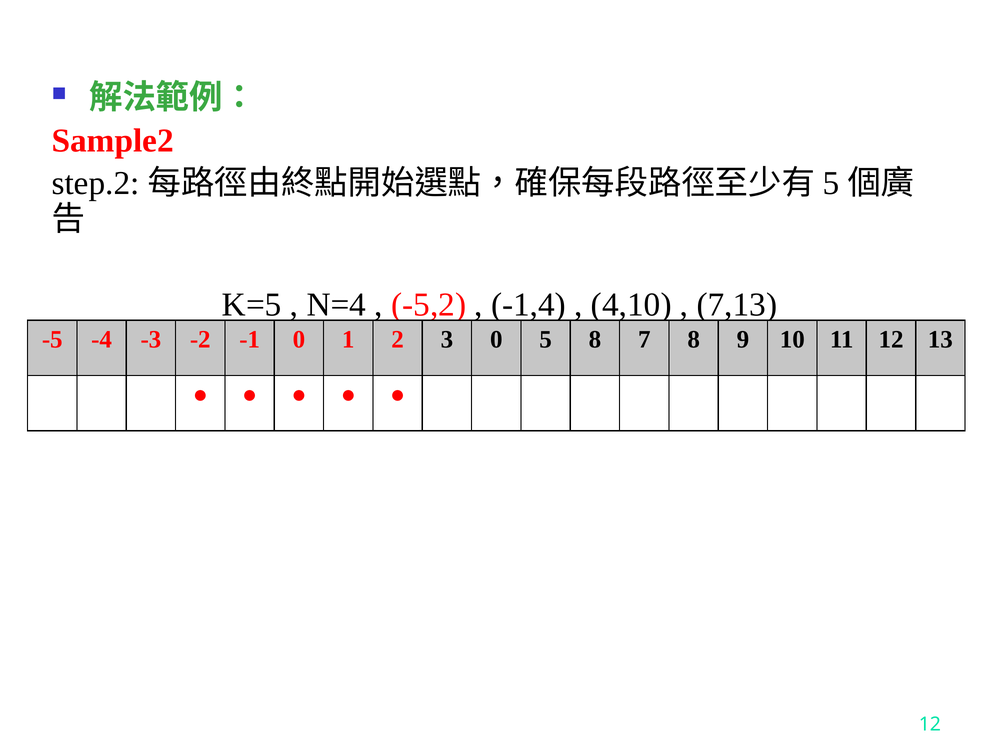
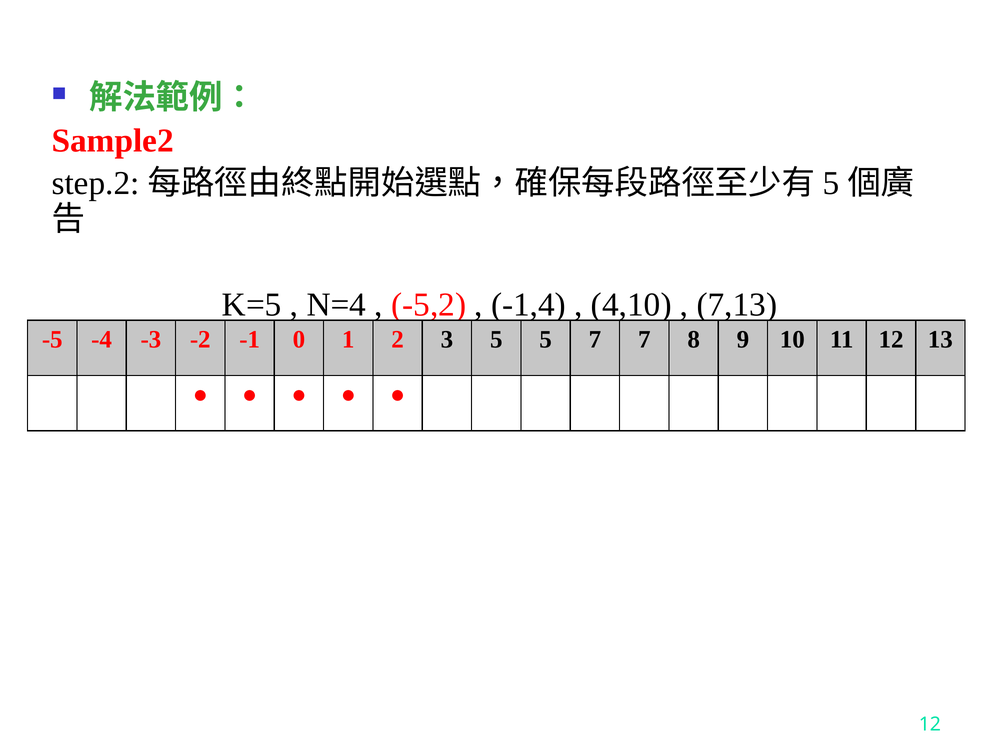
3 0: 0 -> 5 (496, 339)
5 8: 8 -> 7 (595, 339)
